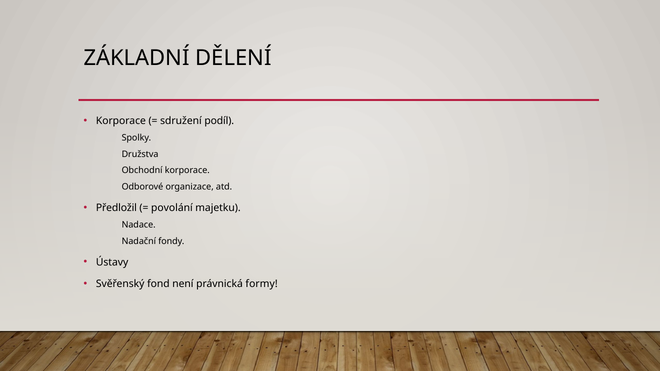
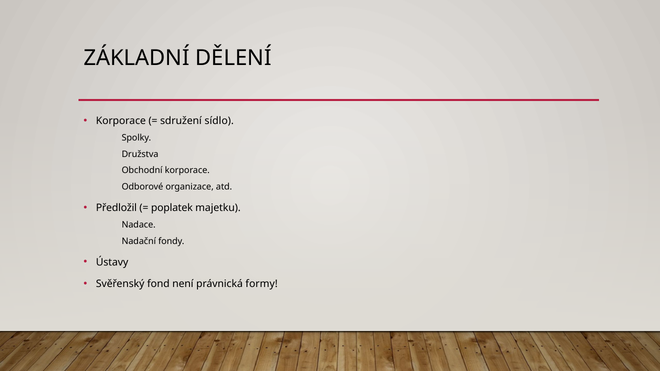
podíl: podíl -> sídlo (219, 121)
povolání: povolání -> poplatek (172, 208)
